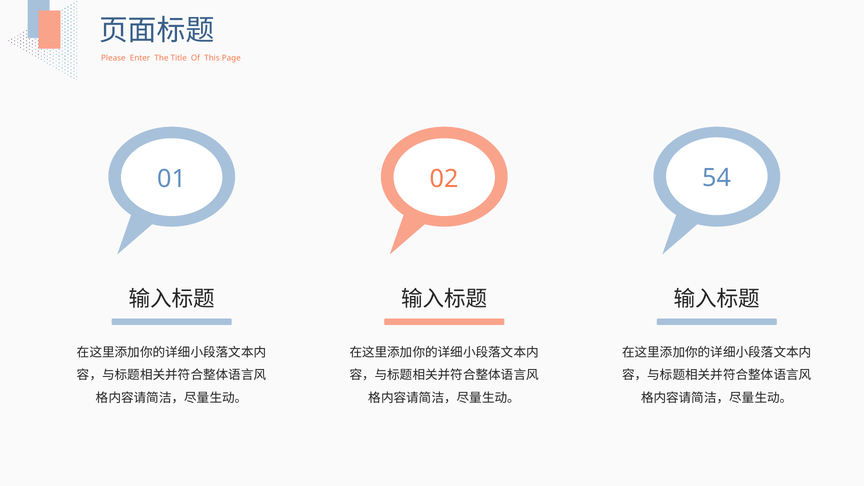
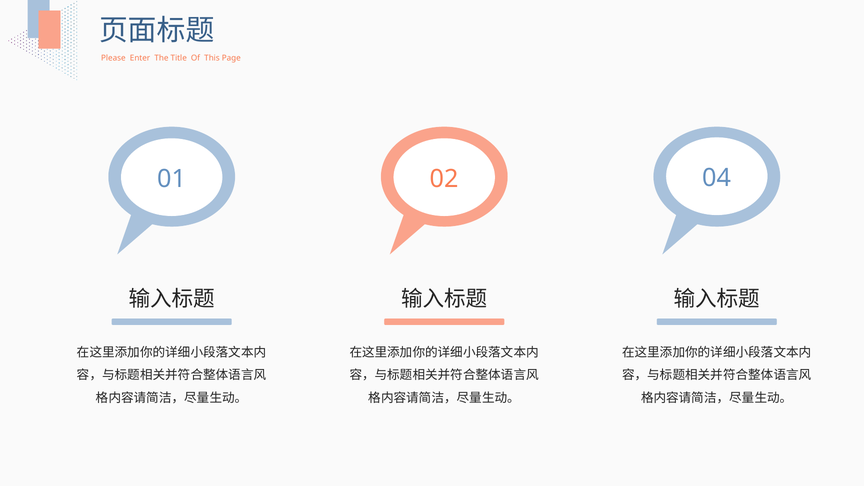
54: 54 -> 04 (717, 178)
